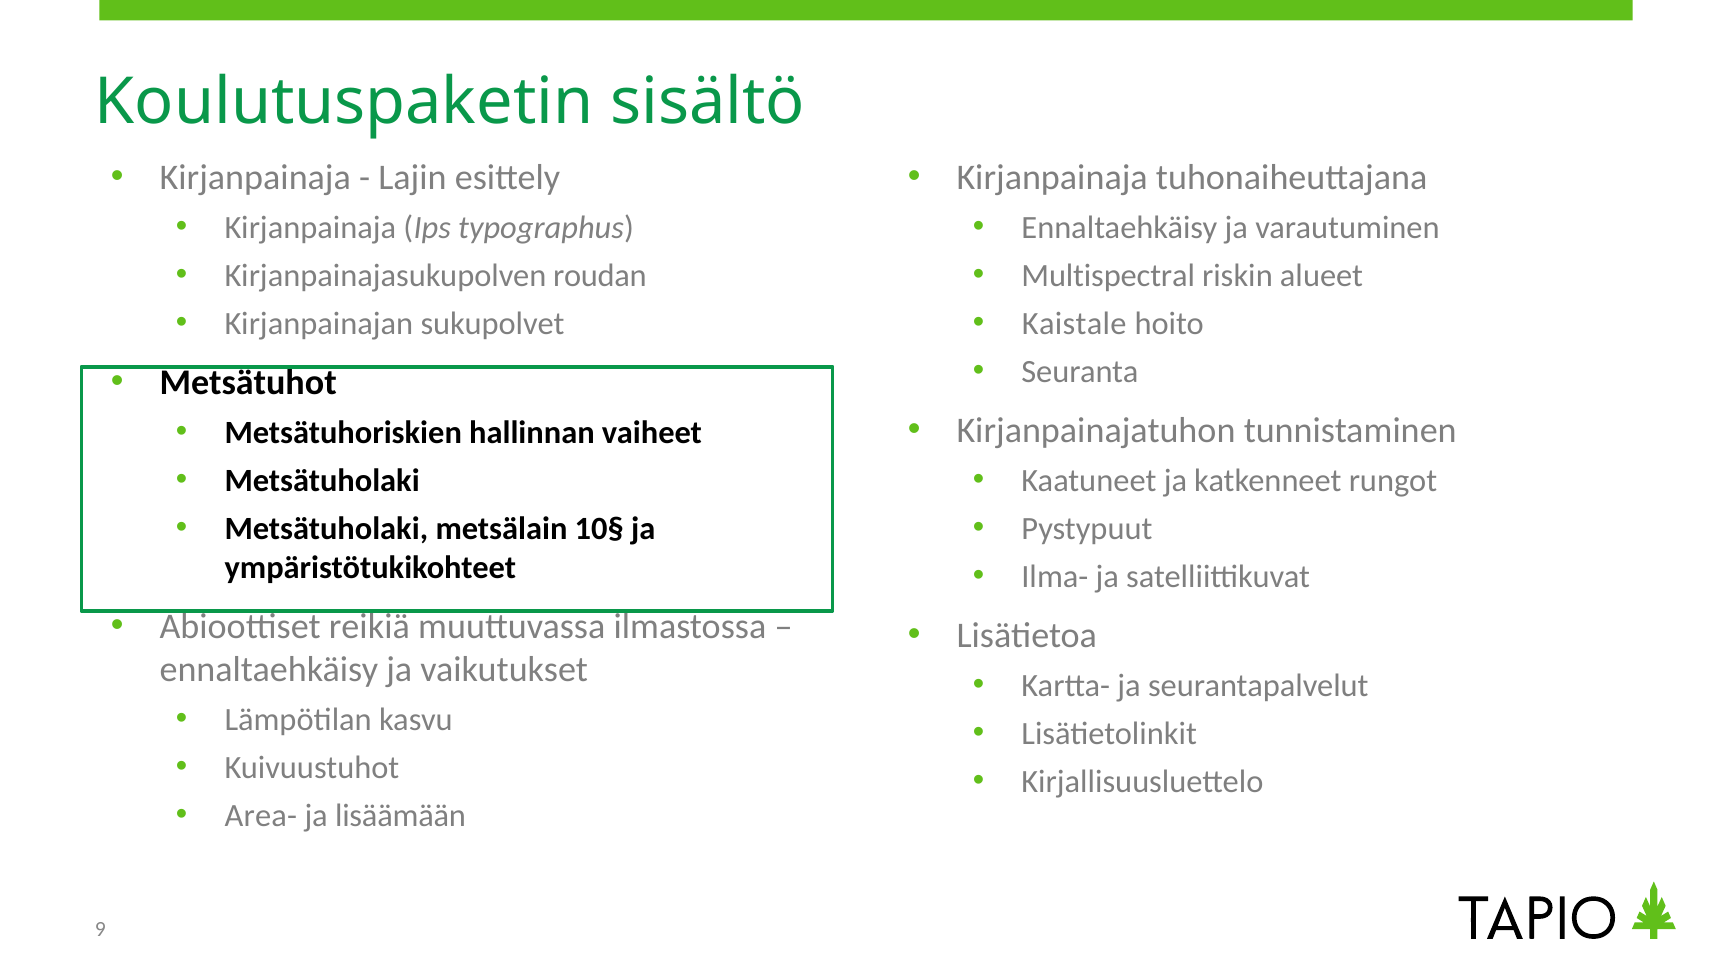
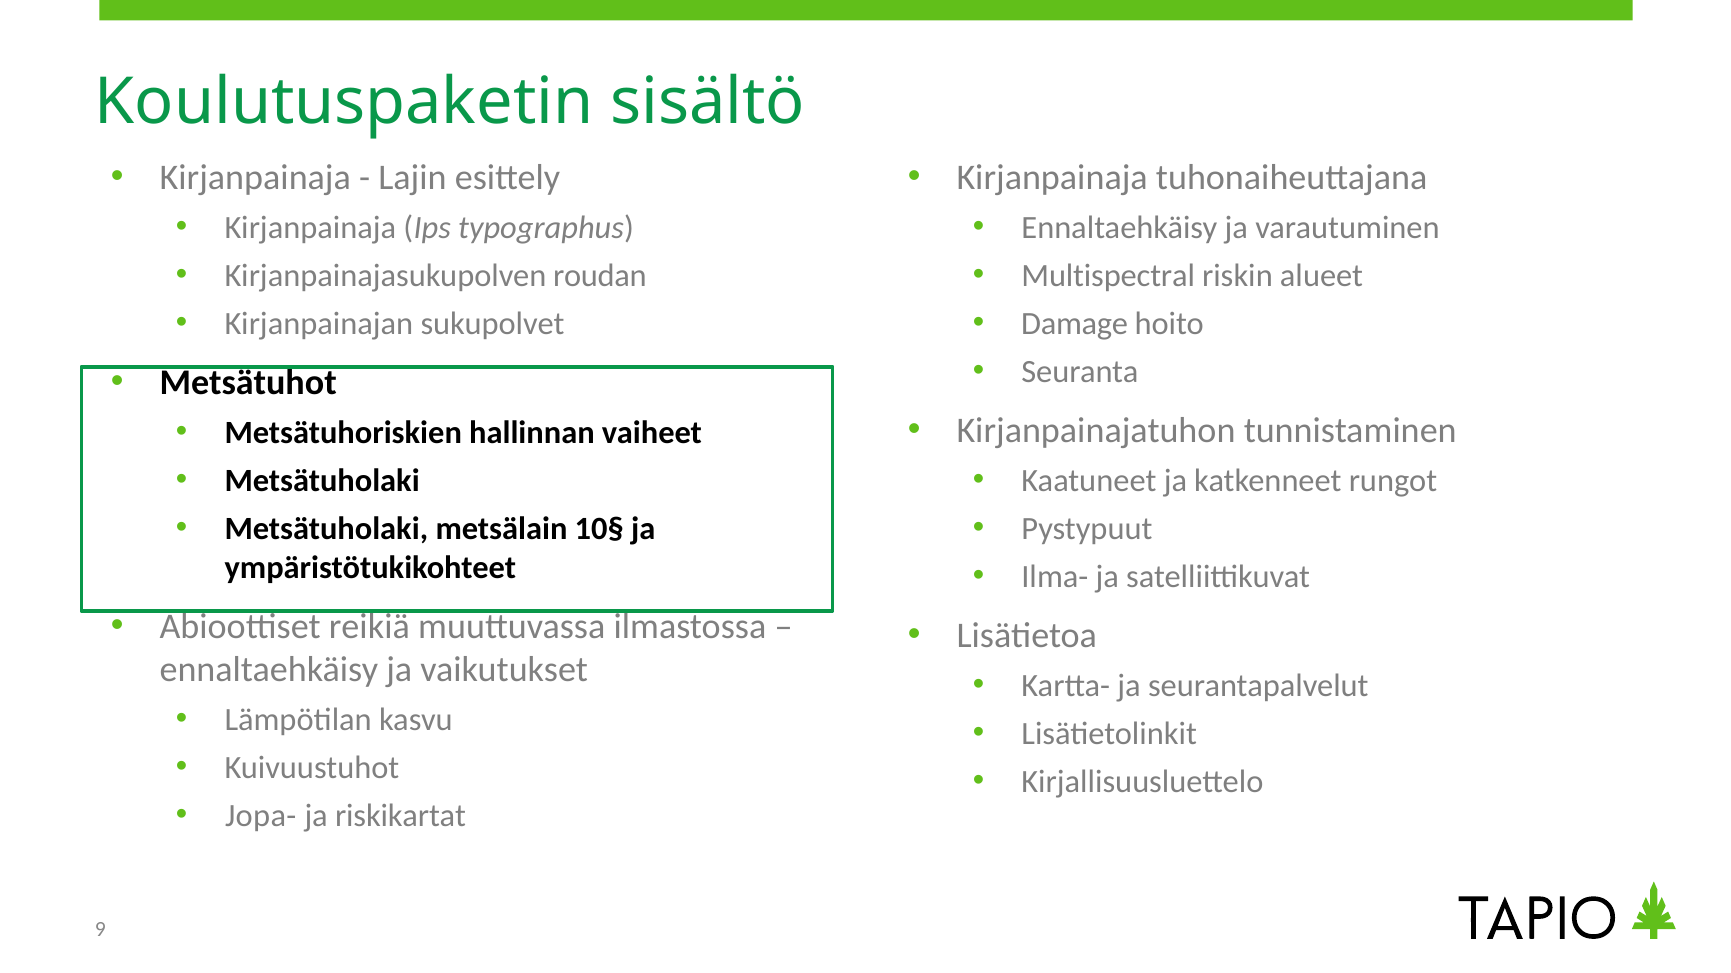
Kaistale: Kaistale -> Damage (1075, 324)
Area-: Area- -> Jopa- (261, 816)
lisäämään: lisäämään -> riskikartat (400, 816)
